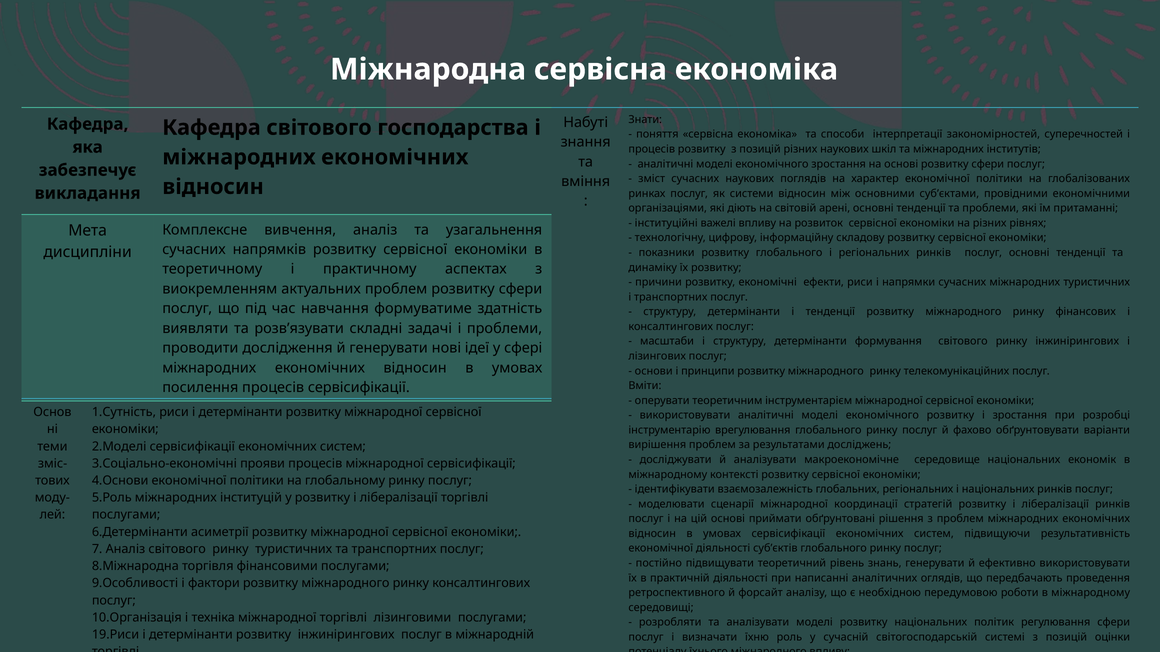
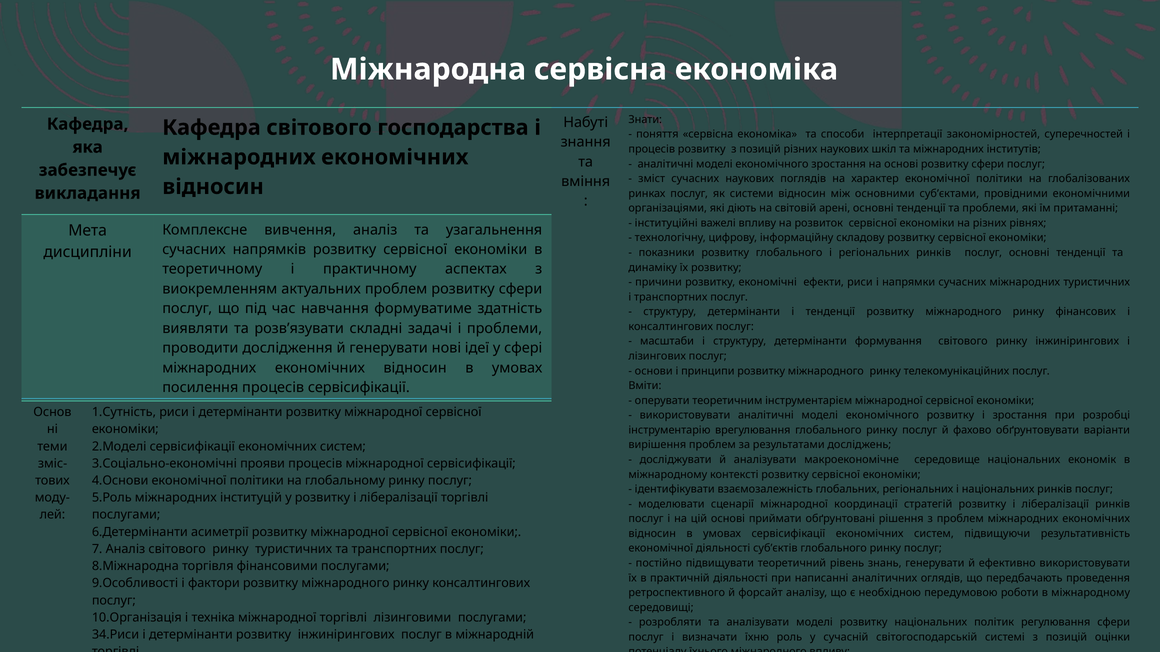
19.Риси: 19.Риси -> 34.Риси (116, 635)
